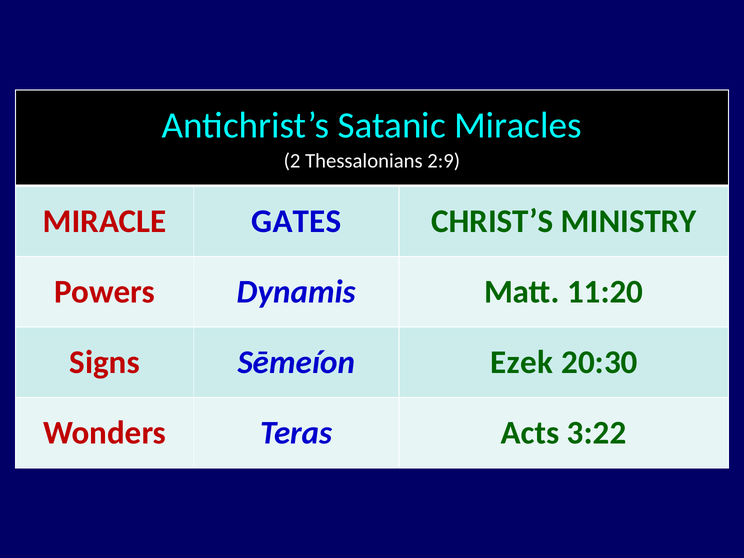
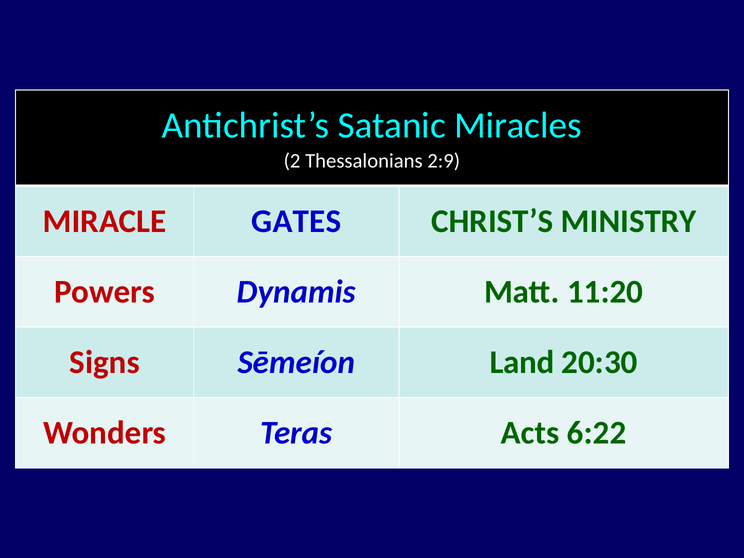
Ezek: Ezek -> Land (522, 363)
3:22: 3:22 -> 6:22 (597, 433)
